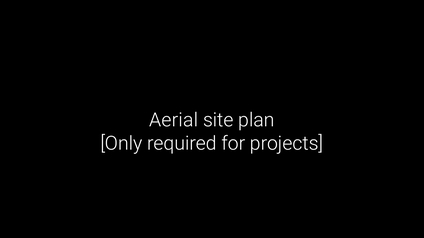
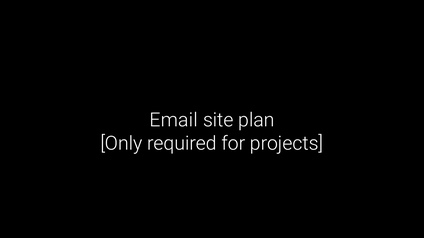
Aerial: Aerial -> Email (174, 120)
